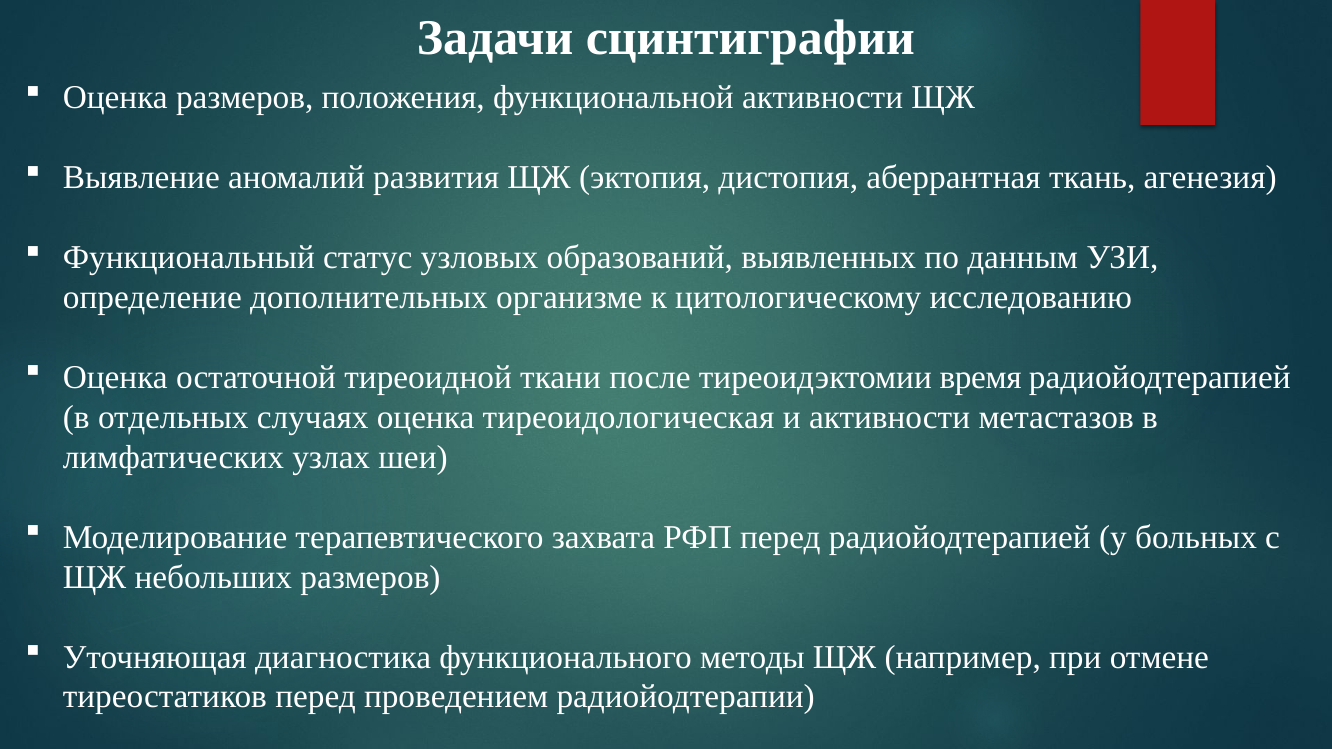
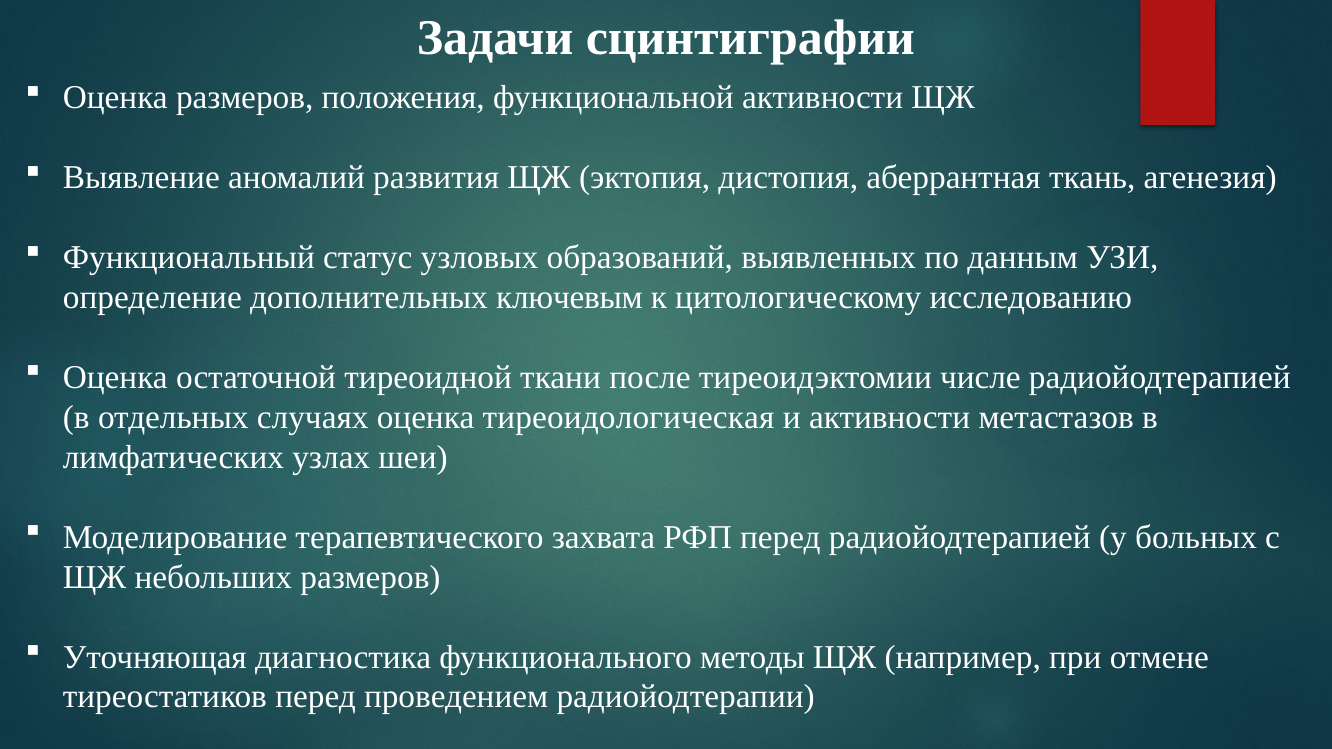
организме: организме -> ключевым (569, 298)
время: время -> числе (980, 378)
